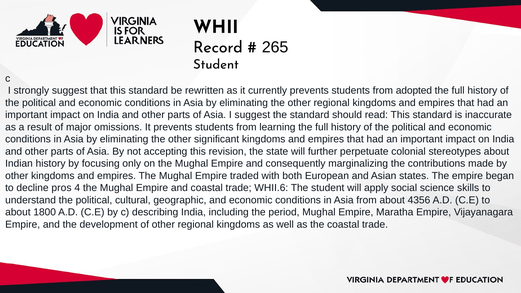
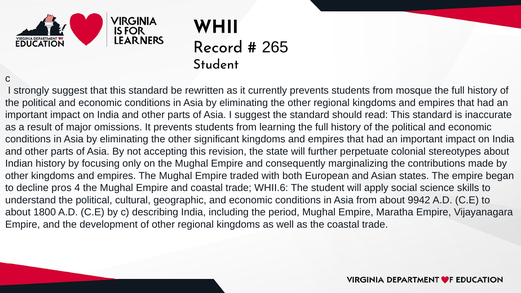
adopted: adopted -> mosque (414, 91)
4356: 4356 -> 9942 (419, 200)
